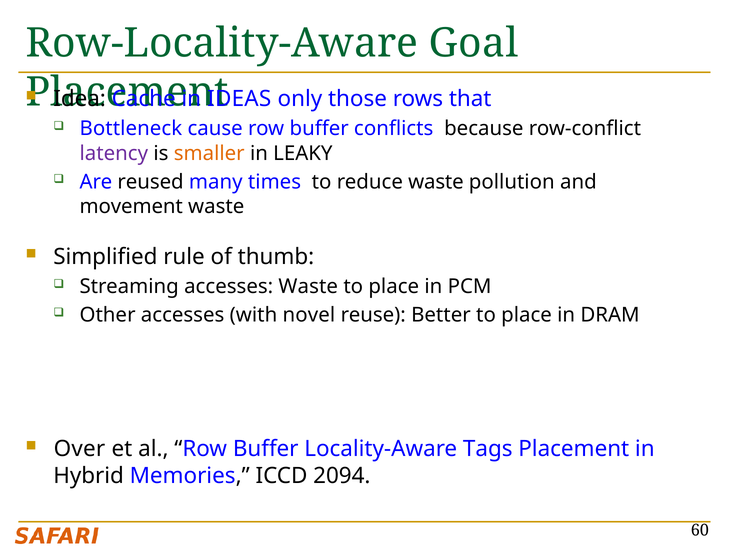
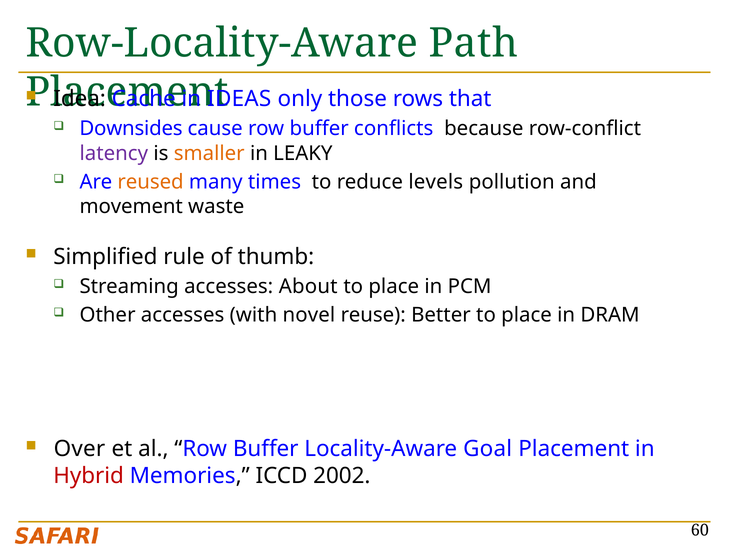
Goal: Goal -> Path (473, 43)
Bottleneck: Bottleneck -> Downsides (131, 129)
reused colour: black -> orange (151, 182)
reduce waste: waste -> levels (436, 182)
accesses Waste: Waste -> About (308, 286)
Tags: Tags -> Goal (488, 448)
Hybrid colour: black -> red (89, 475)
2094: 2094 -> 2002 (342, 475)
